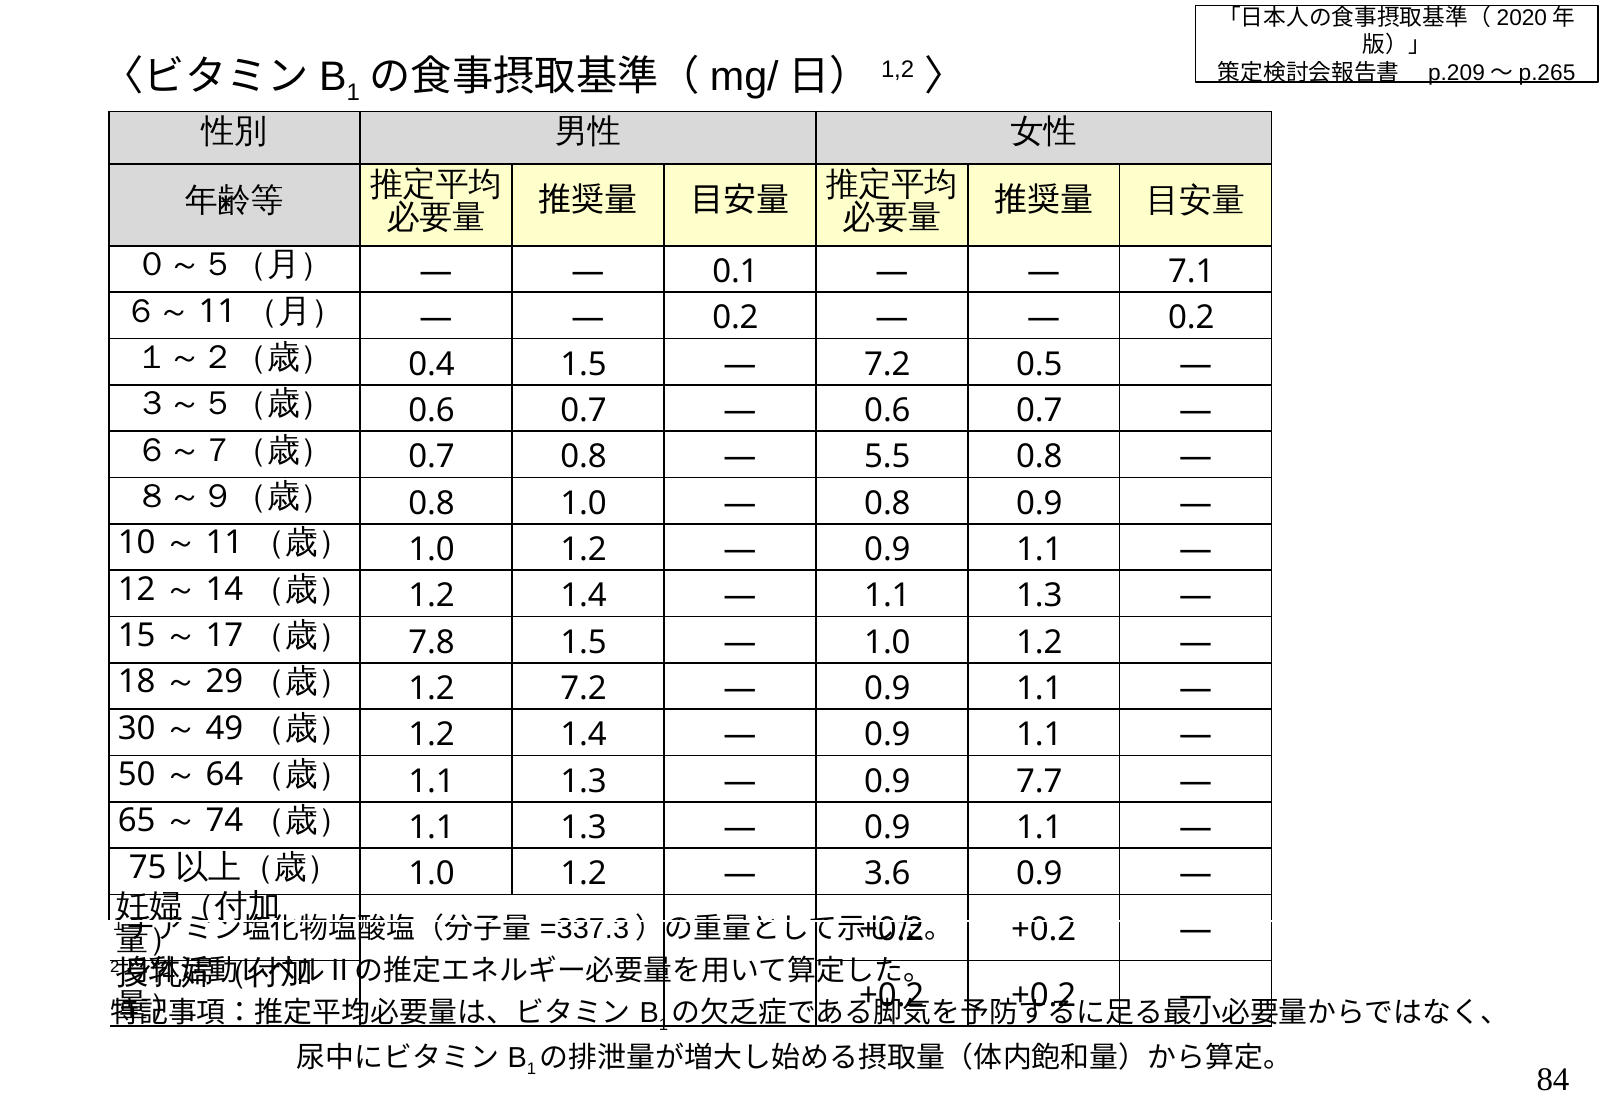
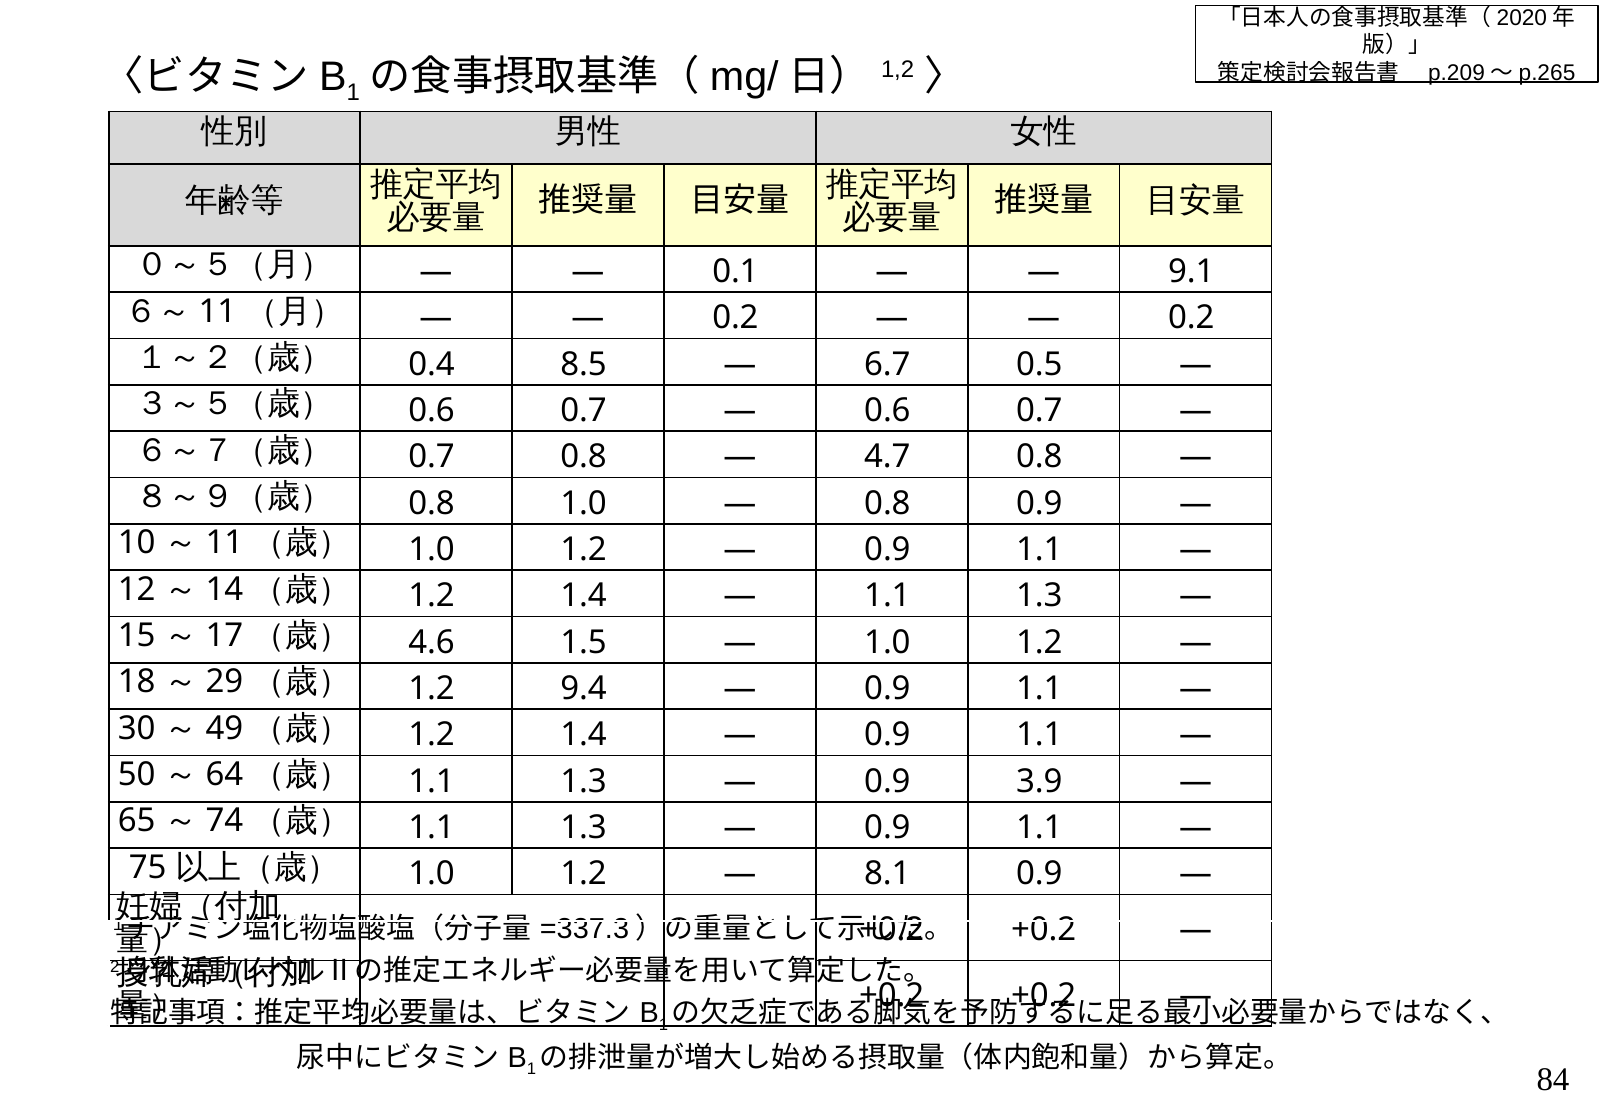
7.1: 7.1 -> 9.1 (1191, 272)
0.4 1.5: 1.5 -> 8.5 (584, 364)
7.2: 7.2 -> 6.7 (887, 364)
5.5: 5.5 -> 4.7 (887, 457)
7.8: 7.8 -> 4.6 (432, 642)
1.2 7.2: 7.2 -> 9.4 (584, 689)
7.7: 7.7 -> 3.9 (1039, 781)
3.6: 3.6 -> 8.1 (887, 874)
